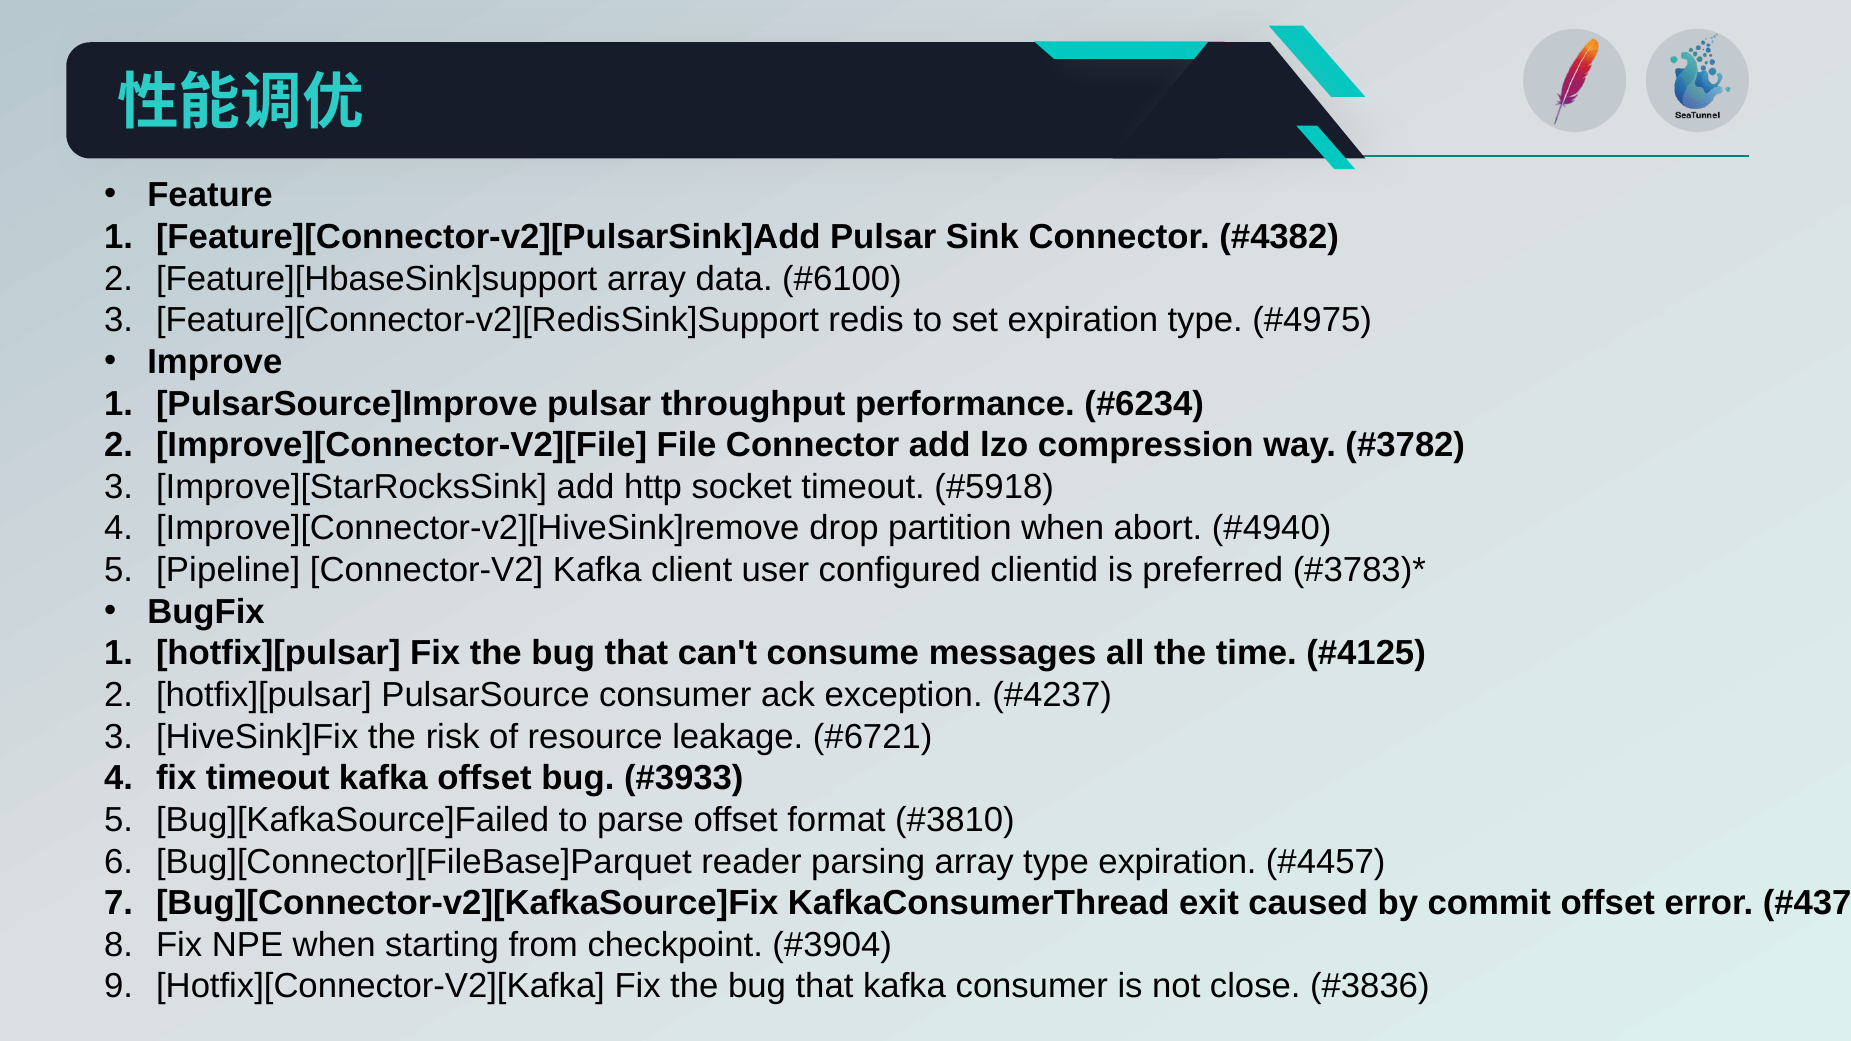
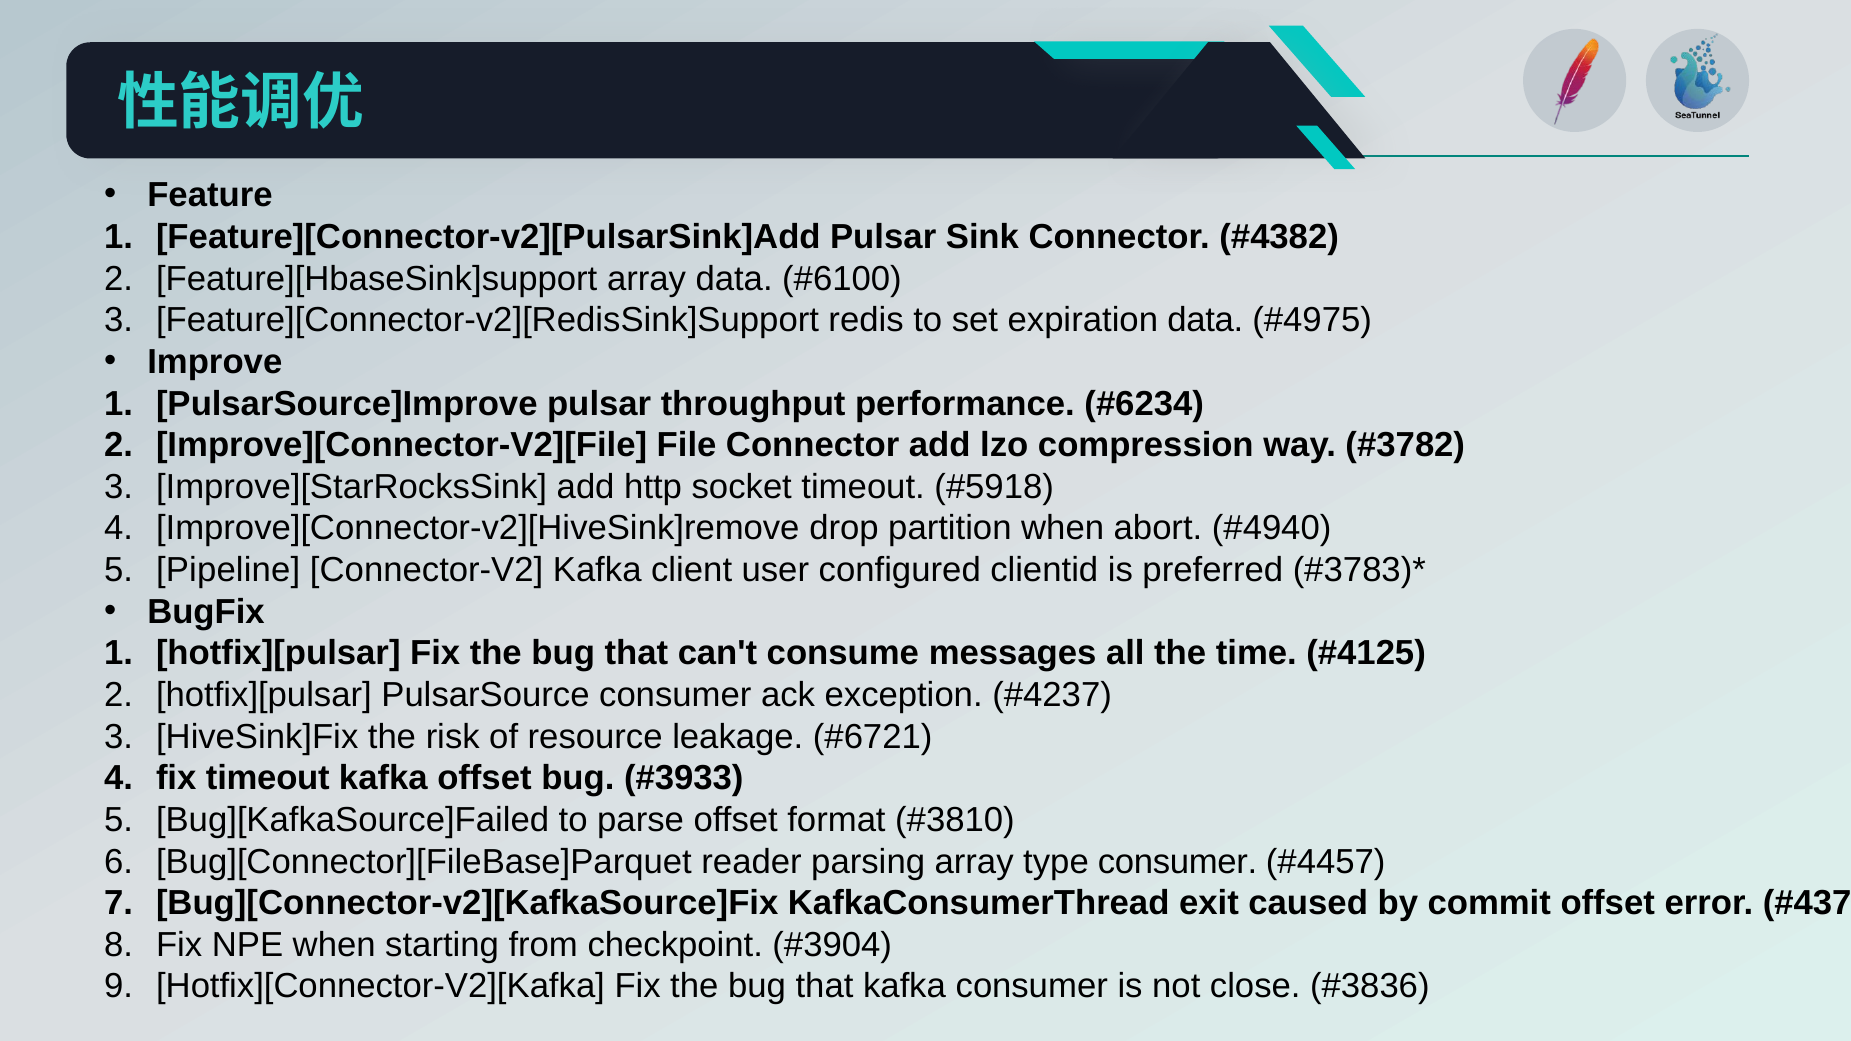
expiration type: type -> data (1205, 320)
type expiration: expiration -> consumer (1178, 862)
